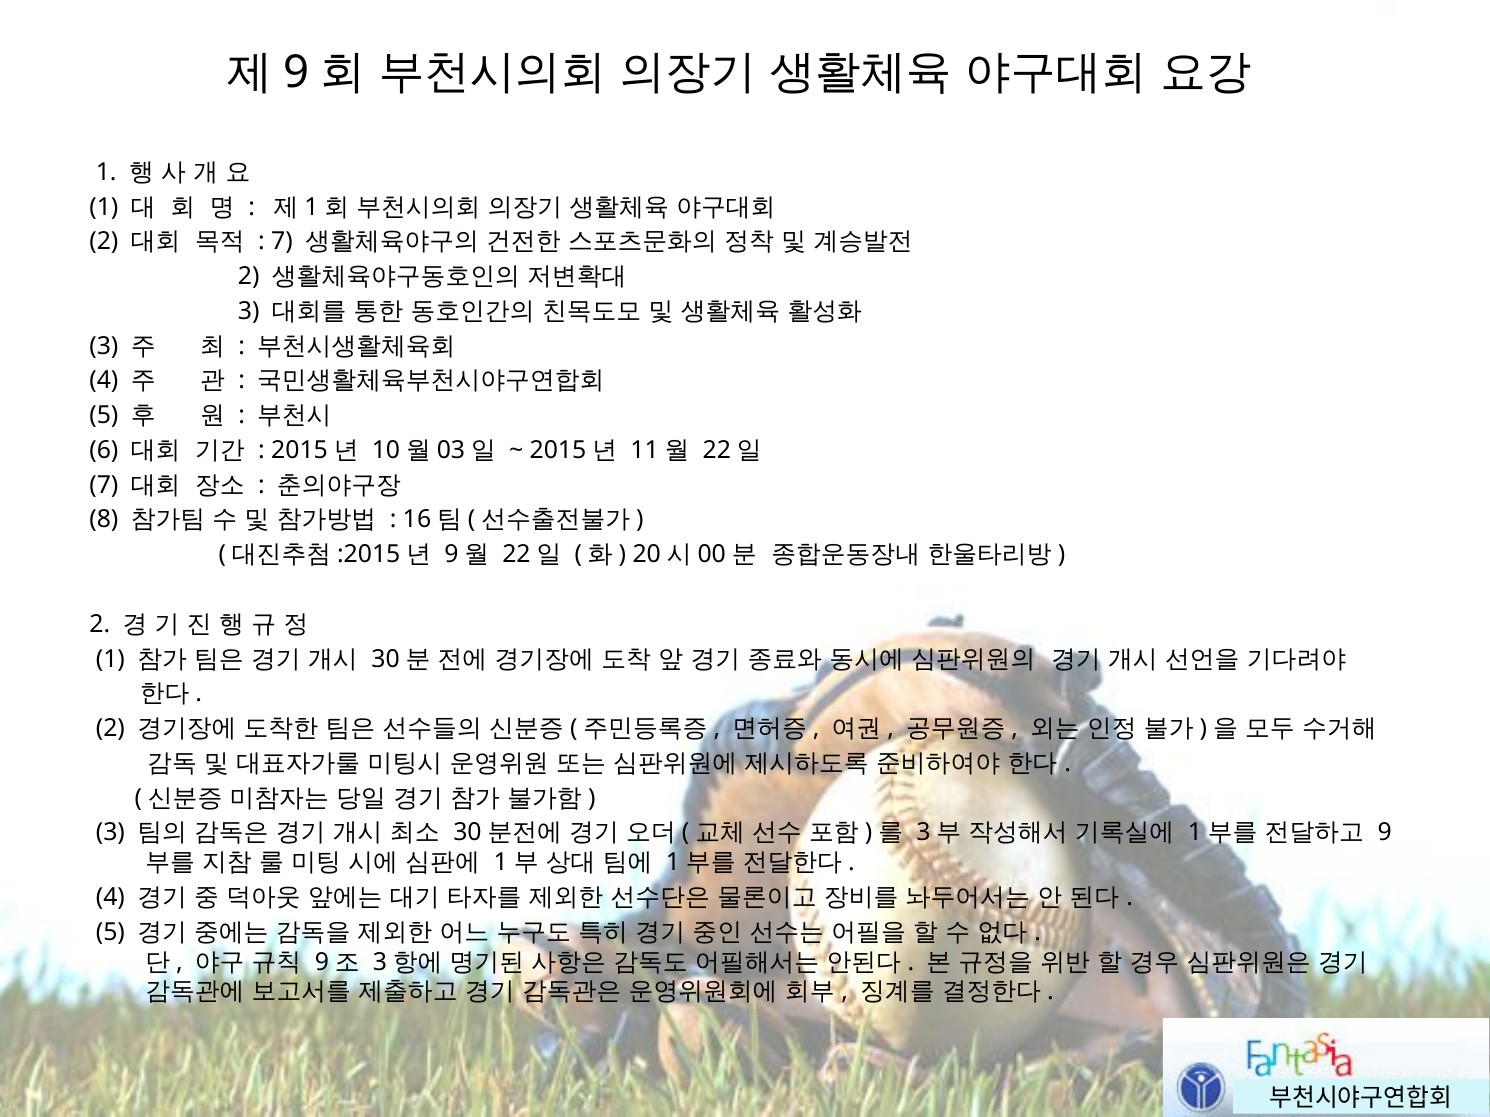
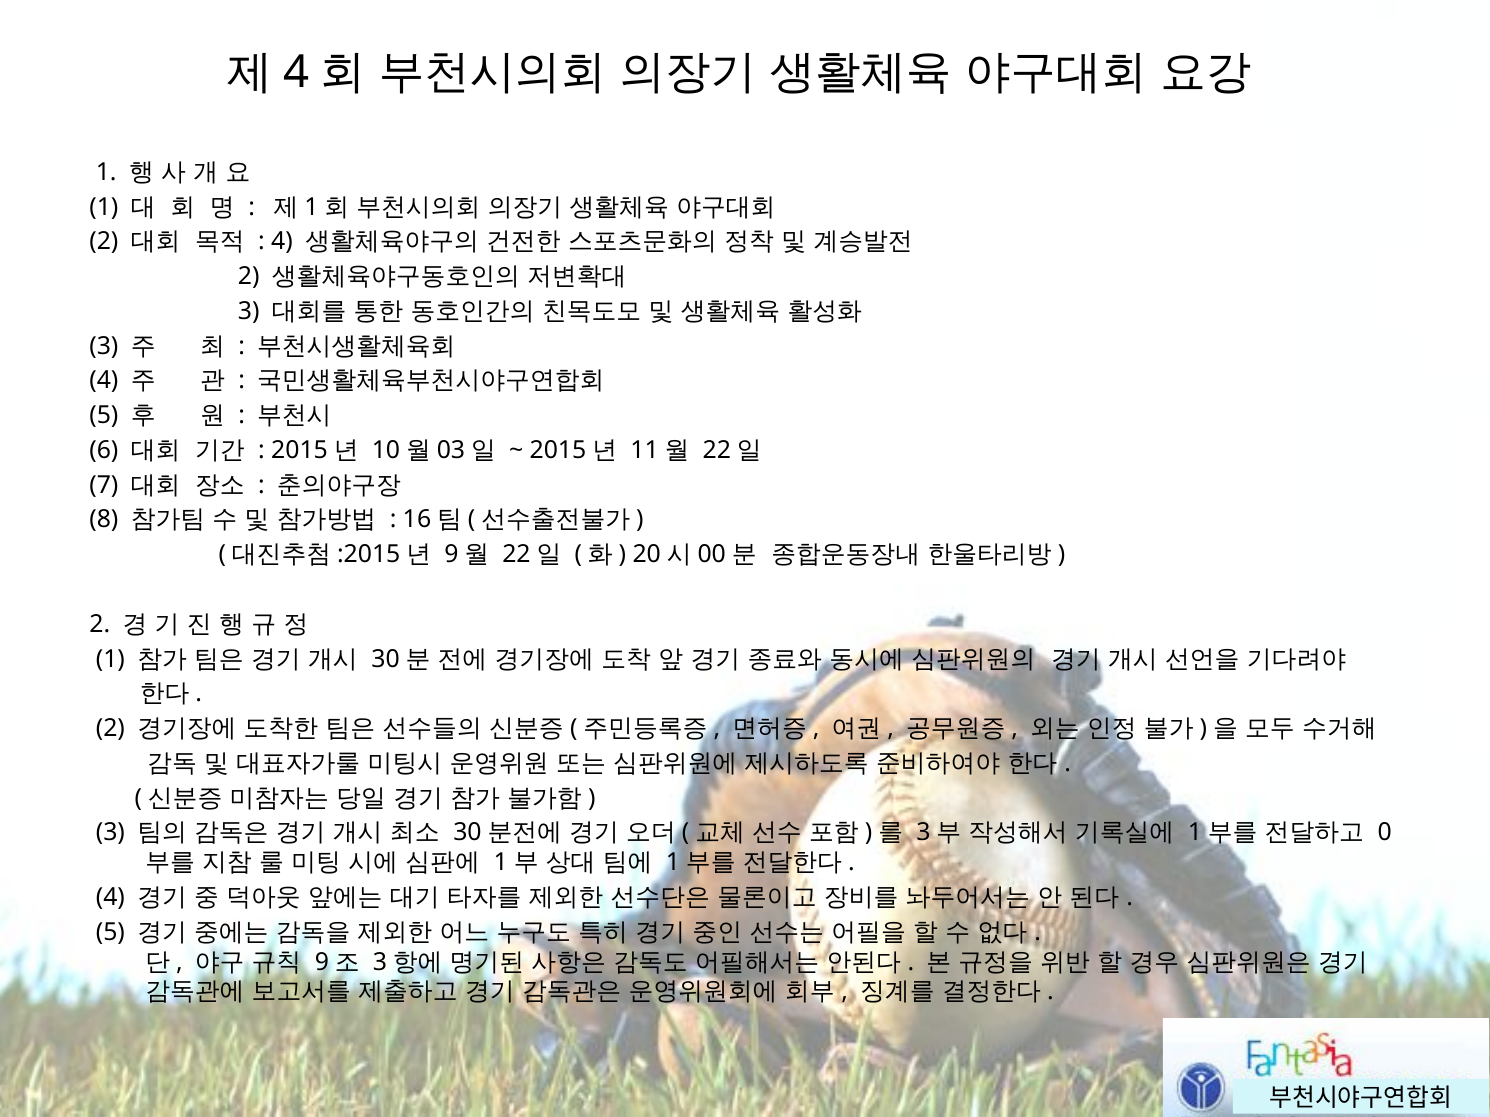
9: 9 -> 4 (296, 72)
7: 7 -> 4 (282, 242)
9: 9 -> 0 (1385, 833)
